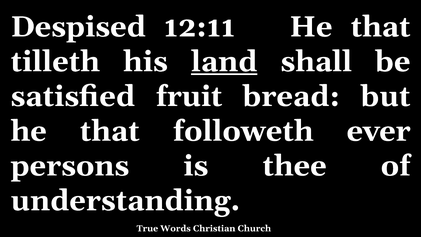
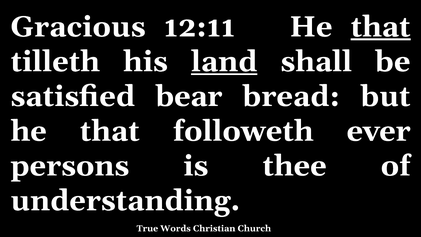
Despised: Despised -> Gracious (78, 27)
that underline: none -> present (381, 27)
fruit: fruit -> bear (189, 96)
